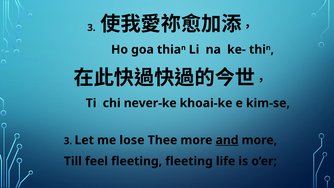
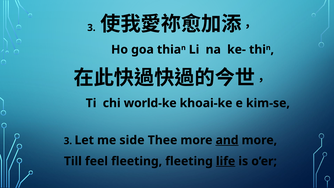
never-ke: never-ke -> world-ke (150, 103)
lose: lose -> side (132, 140)
life underline: none -> present (226, 161)
